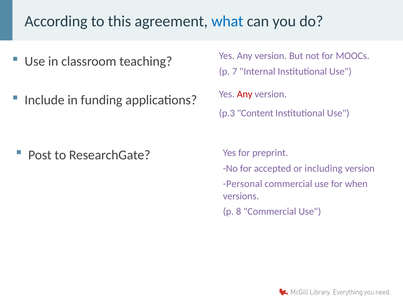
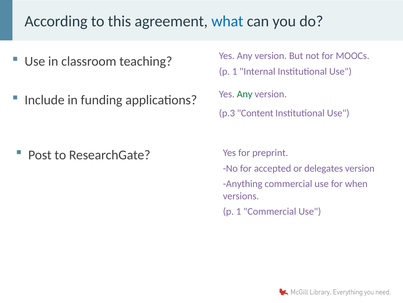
7: 7 -> 1 (235, 71)
Any colour: red -> green (245, 94)
including: including -> delegates (324, 168)
Personal: Personal -> Anything (243, 183)
8: 8 -> 1 (239, 211)
